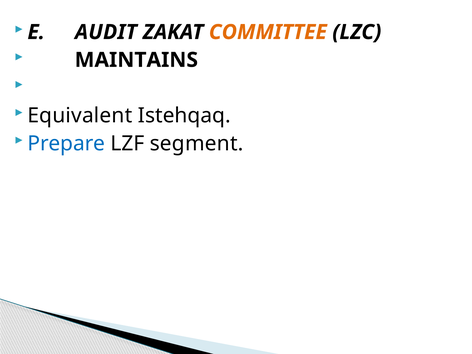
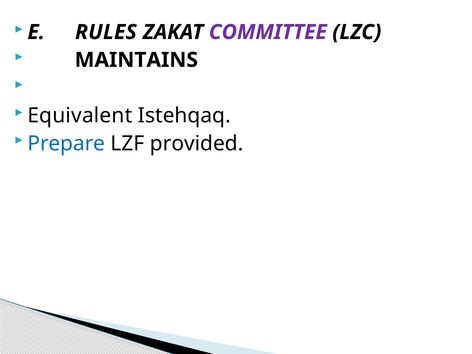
AUDIT: AUDIT -> RULES (106, 32)
COMMITTEE colour: orange -> purple (268, 32)
segment: segment -> provided (197, 143)
